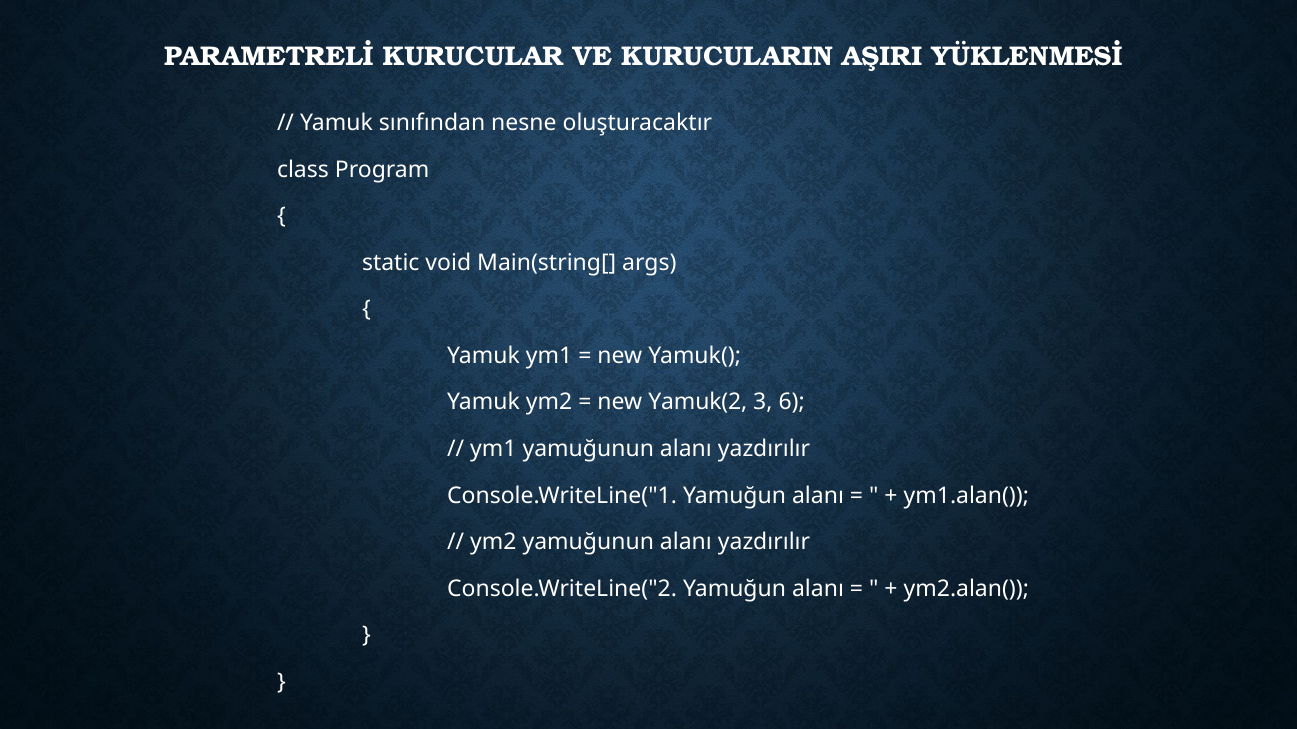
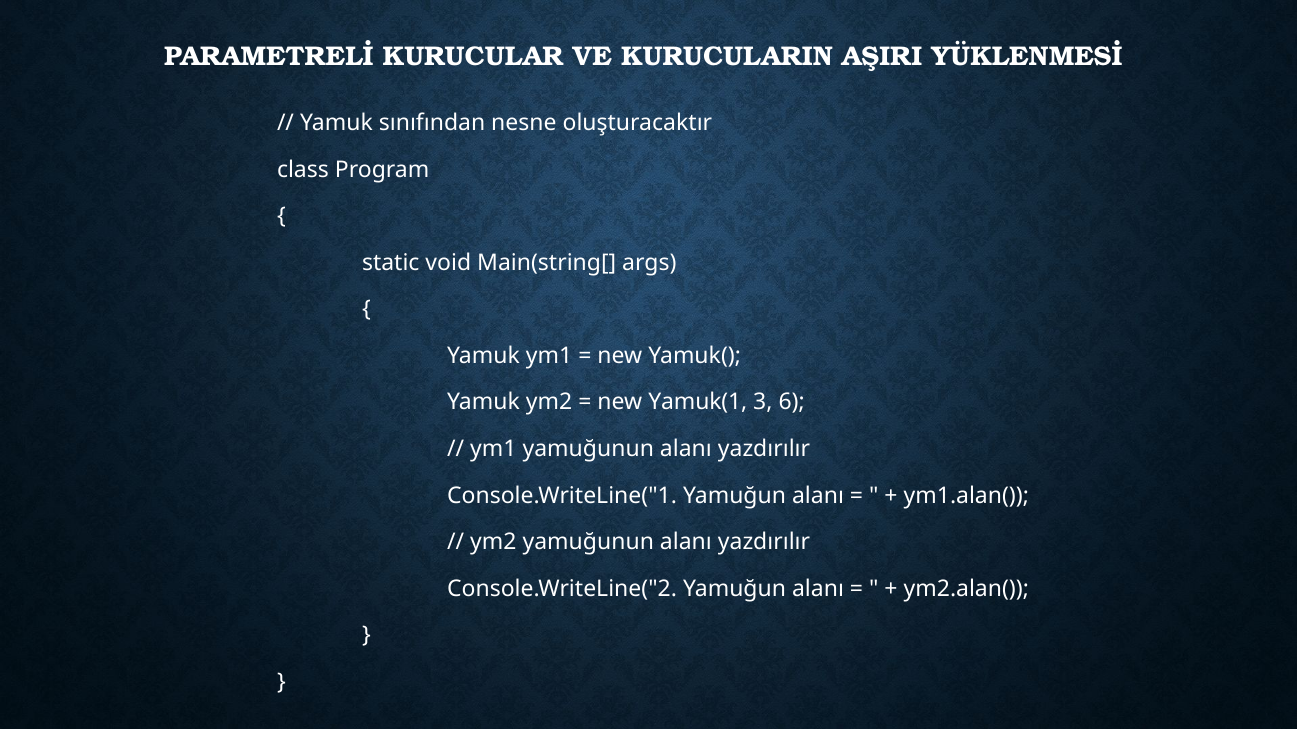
Yamuk(2: Yamuk(2 -> Yamuk(1 (698, 403)
